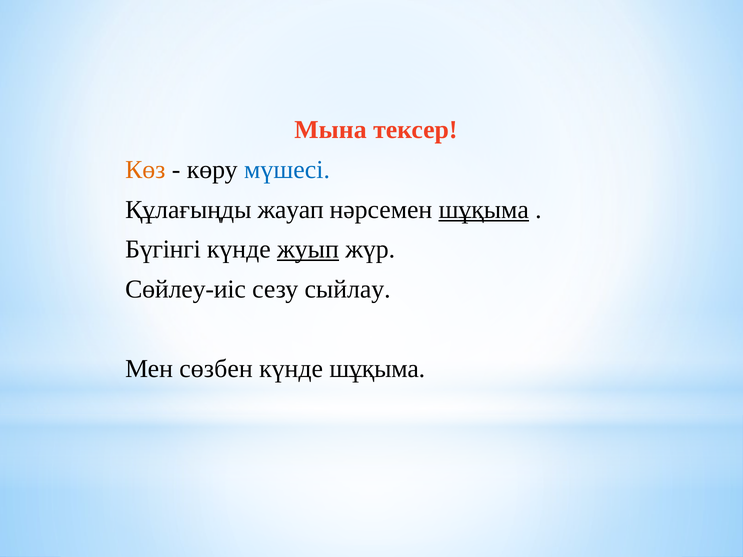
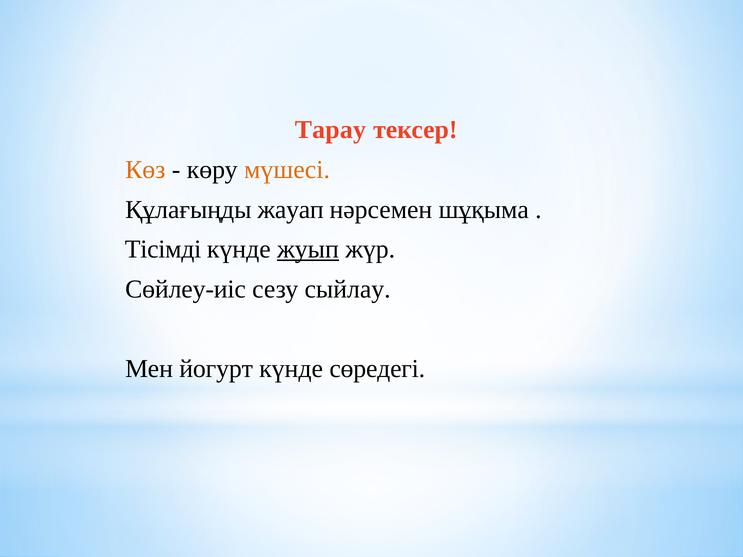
Мына: Мына -> Тарау (330, 130)
мүшесі colour: blue -> orange (287, 170)
шұқыма underline: present -> none (484, 210)
Бүгінгі: Бүгінгі -> Тісімді (163, 249)
сөзбен: сөзбен -> йогурт (216, 369)
күнде шұқыма: шұқыма -> сөредегі (377, 369)
